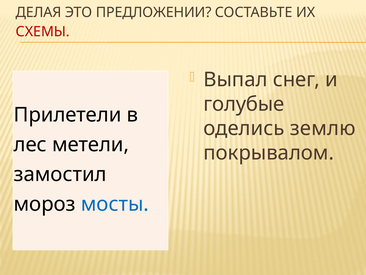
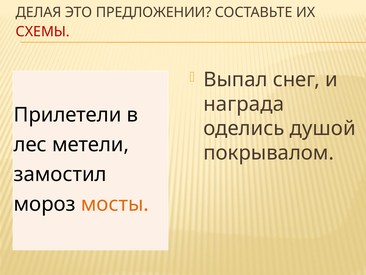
голубые: голубые -> награда (244, 104)
землю: землю -> душой (323, 128)
мосты colour: blue -> orange (115, 204)
